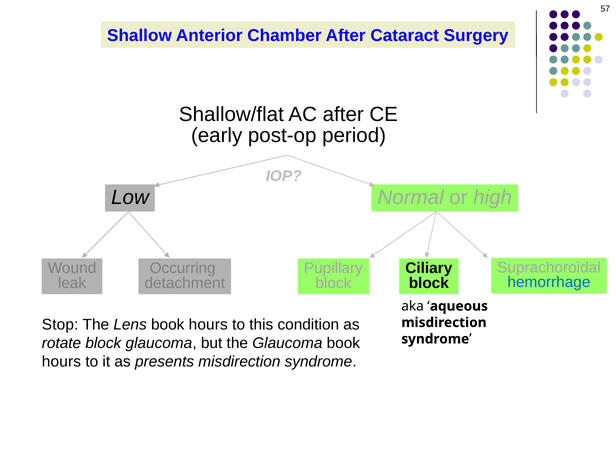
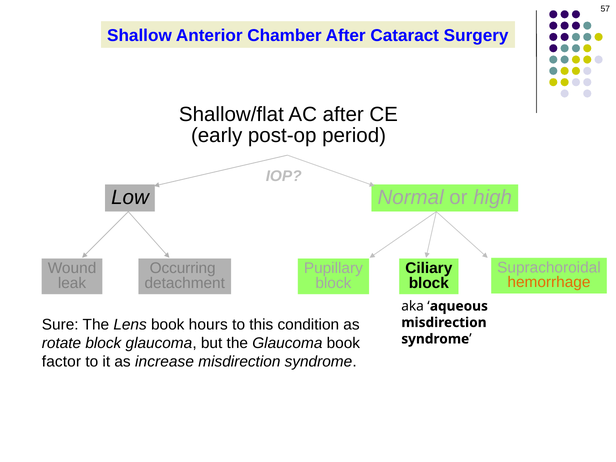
hemorrhage colour: blue -> orange (549, 282)
Stop: Stop -> Sure (60, 325)
hours: hours -> factor (61, 362)
presents: presents -> increase (165, 362)
